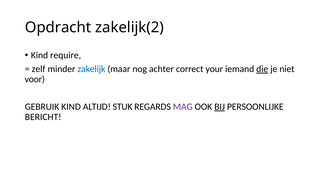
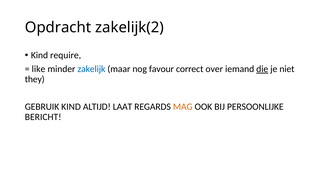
zelf: zelf -> like (39, 69)
achter: achter -> favour (161, 69)
your: your -> over (214, 69)
voor: voor -> they (35, 79)
STUK: STUK -> LAAT (123, 106)
MAG colour: purple -> orange (183, 106)
BIJ underline: present -> none (220, 106)
